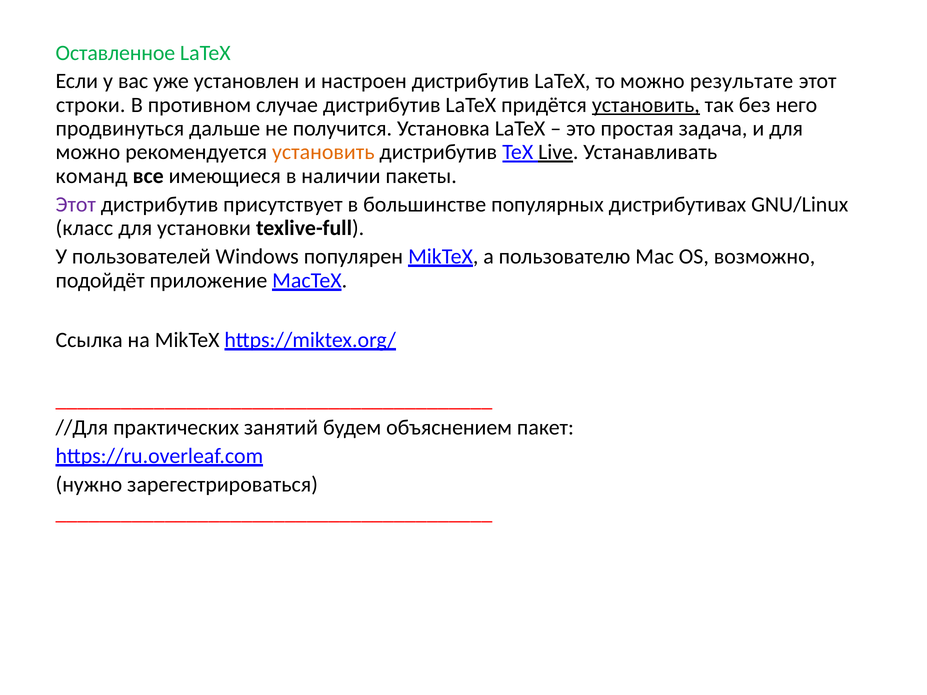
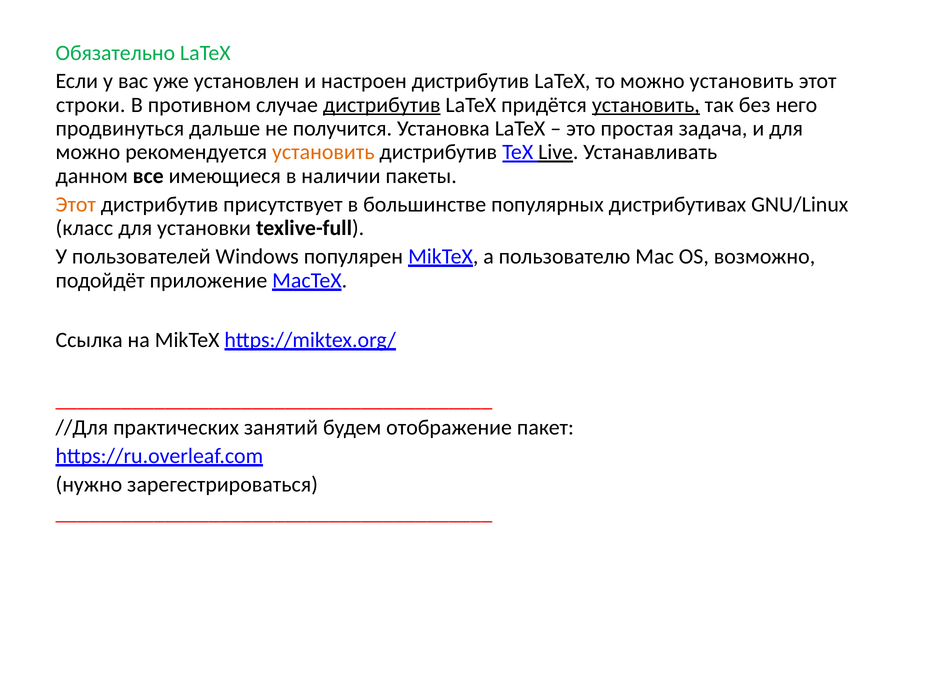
Оставленное: Оставленное -> Обязательно (115, 53)
можно результате: результате -> установить (742, 81)
дистрибутив underline: none -> present (382, 105)
команд: команд -> данном (92, 176)
Этот colour: purple -> orange (76, 205)
объяснением: объяснением -> отображение (449, 428)
